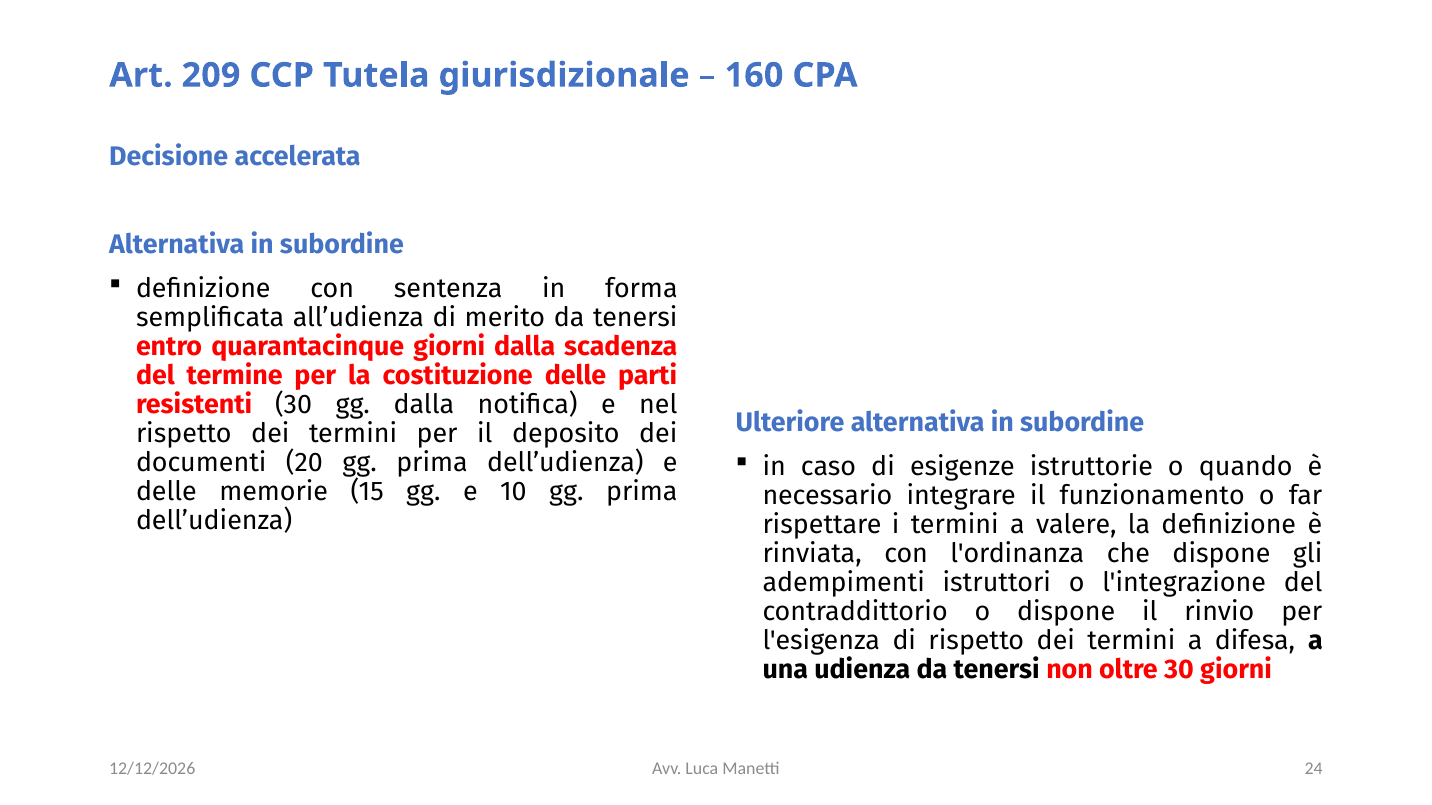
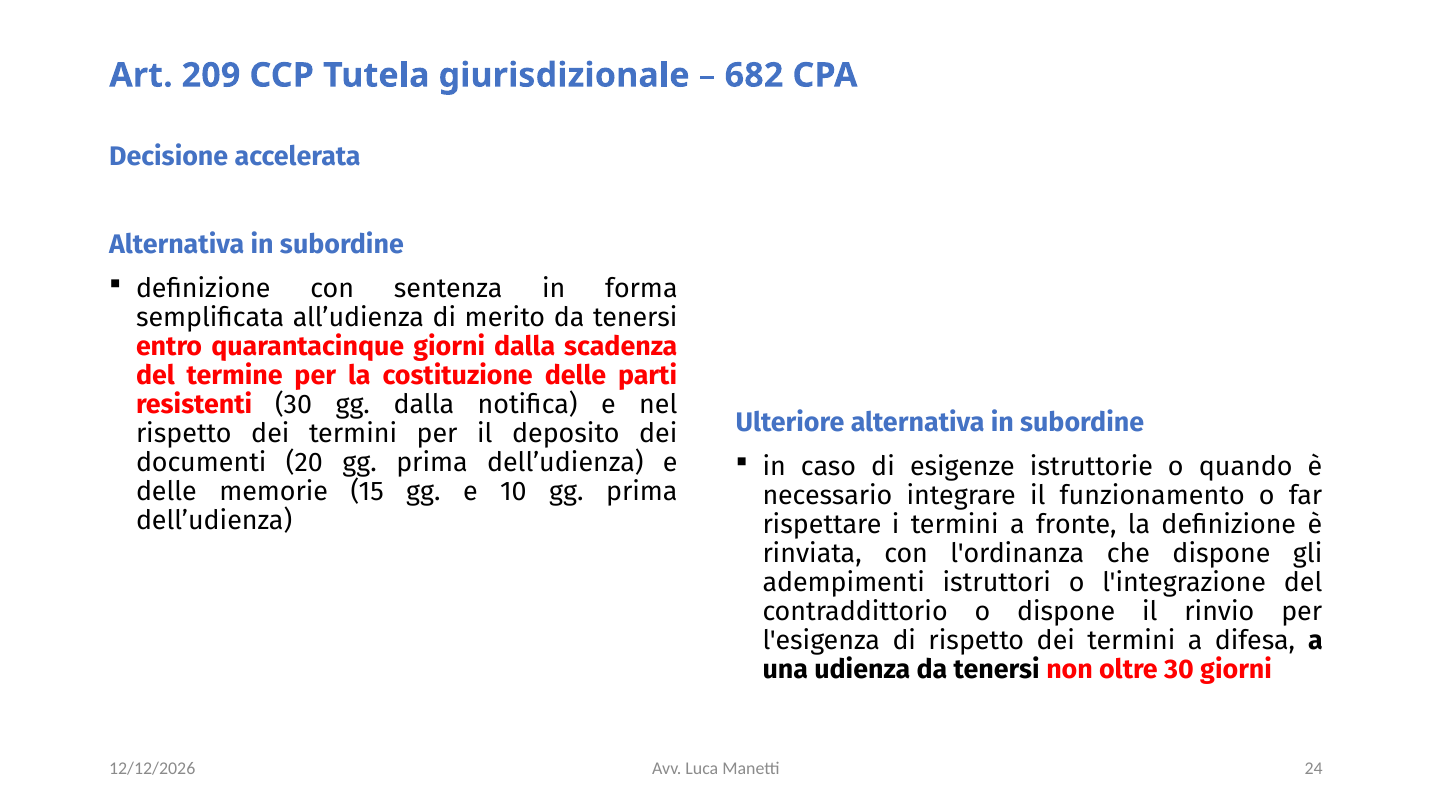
160: 160 -> 682 (754, 75)
valere: valere -> fronte (1076, 525)
